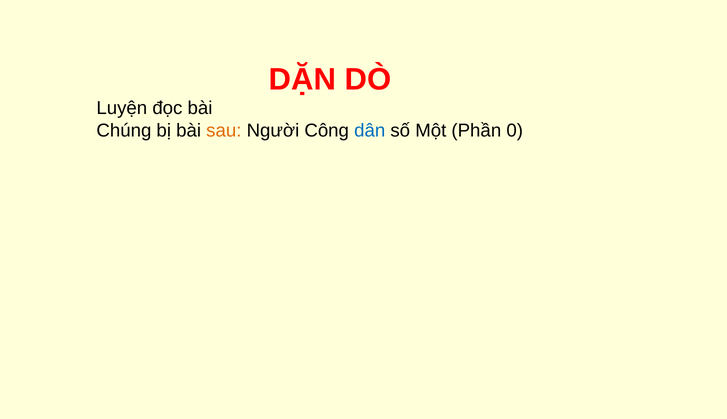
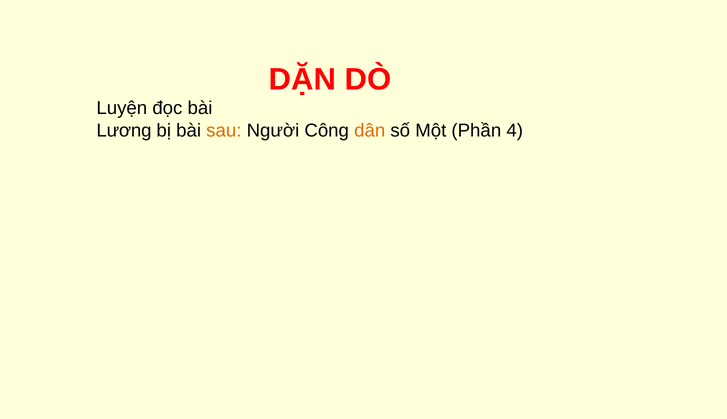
Chúng: Chúng -> Lương (124, 131)
dân colour: blue -> orange (370, 131)
0: 0 -> 4 (515, 131)
